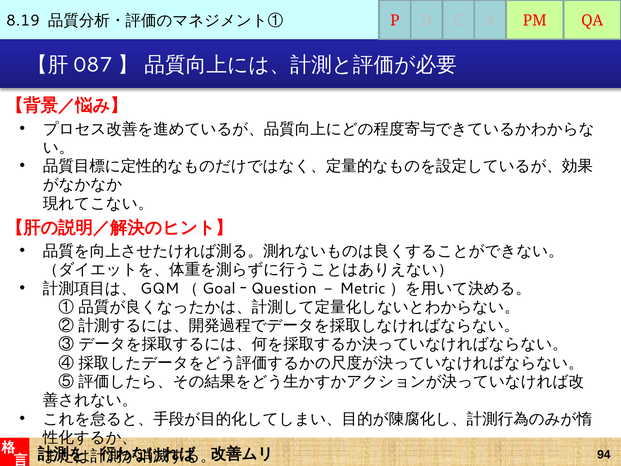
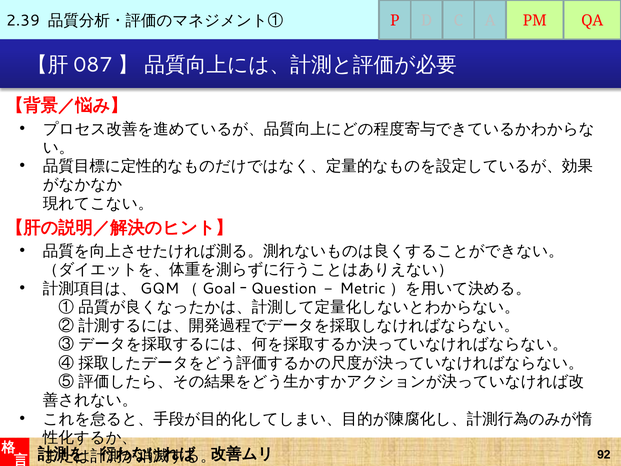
8.19: 8.19 -> 2.39 (23, 21)
94: 94 -> 92 (604, 454)
